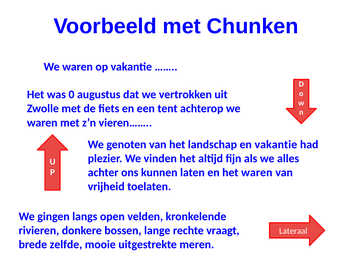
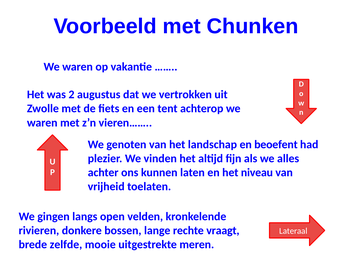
0: 0 -> 2 (71, 94)
en vakantie: vakantie -> beoefent (276, 144)
het waren: waren -> niveau (257, 172)
